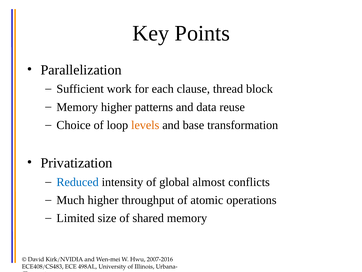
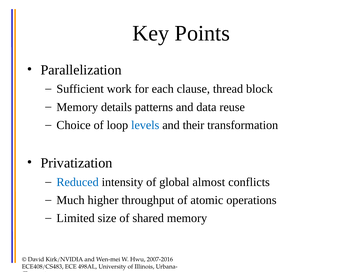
Memory higher: higher -> details (116, 107)
levels colour: orange -> blue (145, 125)
base: base -> their (193, 125)
